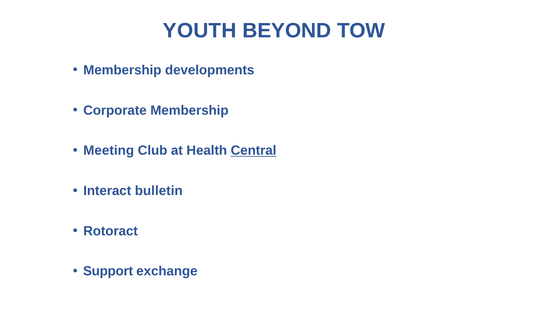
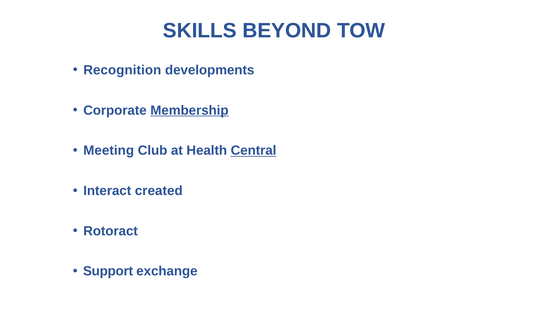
YOUTH: YOUTH -> SKILLS (200, 31)
Membership: Membership -> Recognition (122, 70)
Membership underline: none -> present (189, 110)
bulletin: bulletin -> created (159, 191)
